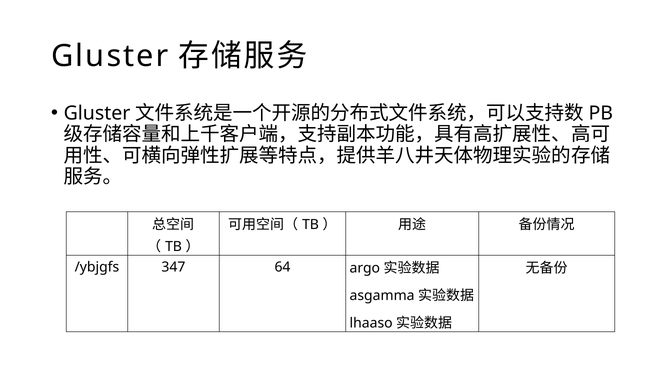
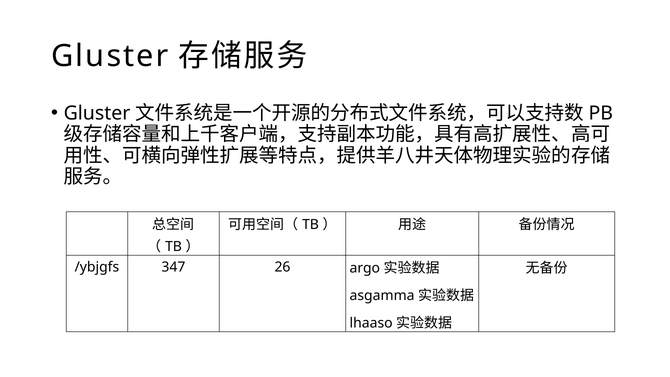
64: 64 -> 26 (282, 267)
